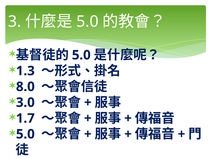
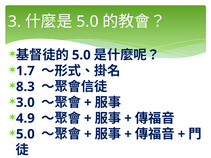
1.3: 1.3 -> 1.7 (25, 71)
8.0: 8.0 -> 8.3 (25, 87)
1.7: 1.7 -> 4.9 (25, 119)
